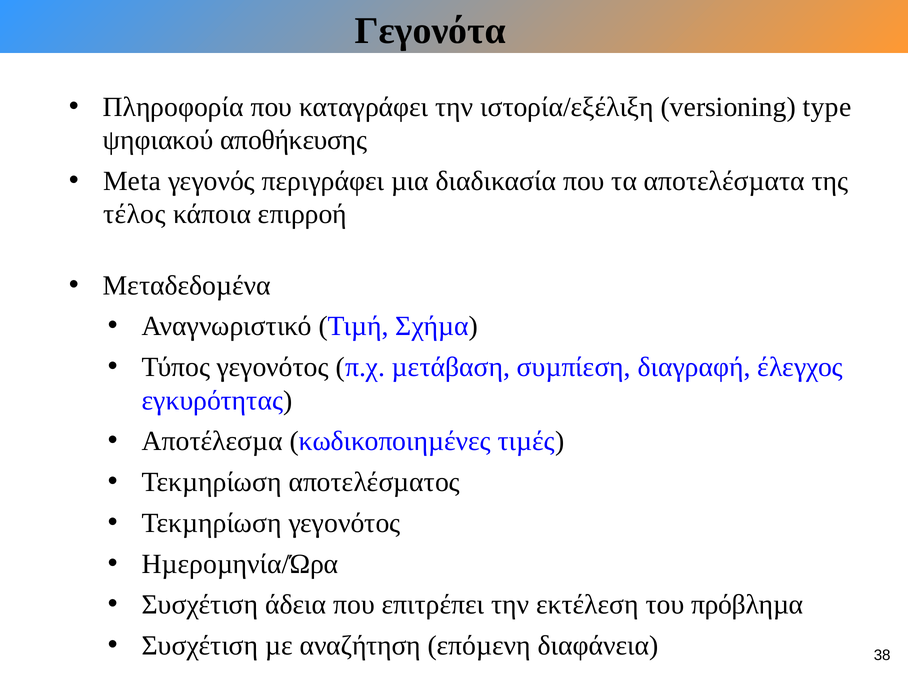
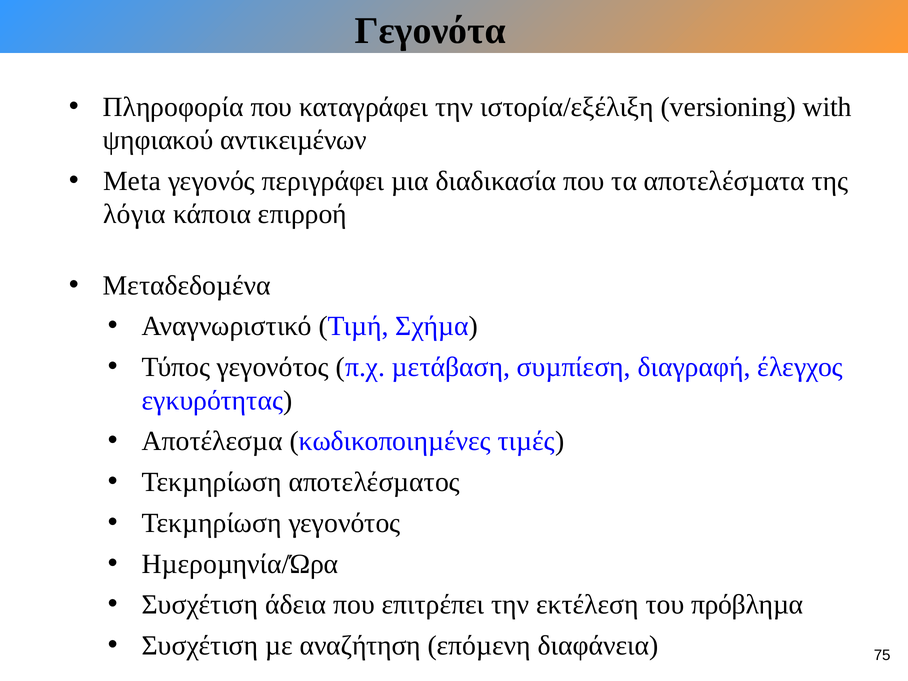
type: type -> with (827, 107)
αποθήκευσης: αποθήκευσης -> αντικειµένων (294, 140)
τέλος: τέλος -> λόγια (134, 214)
38: 38 -> 75 (882, 655)
